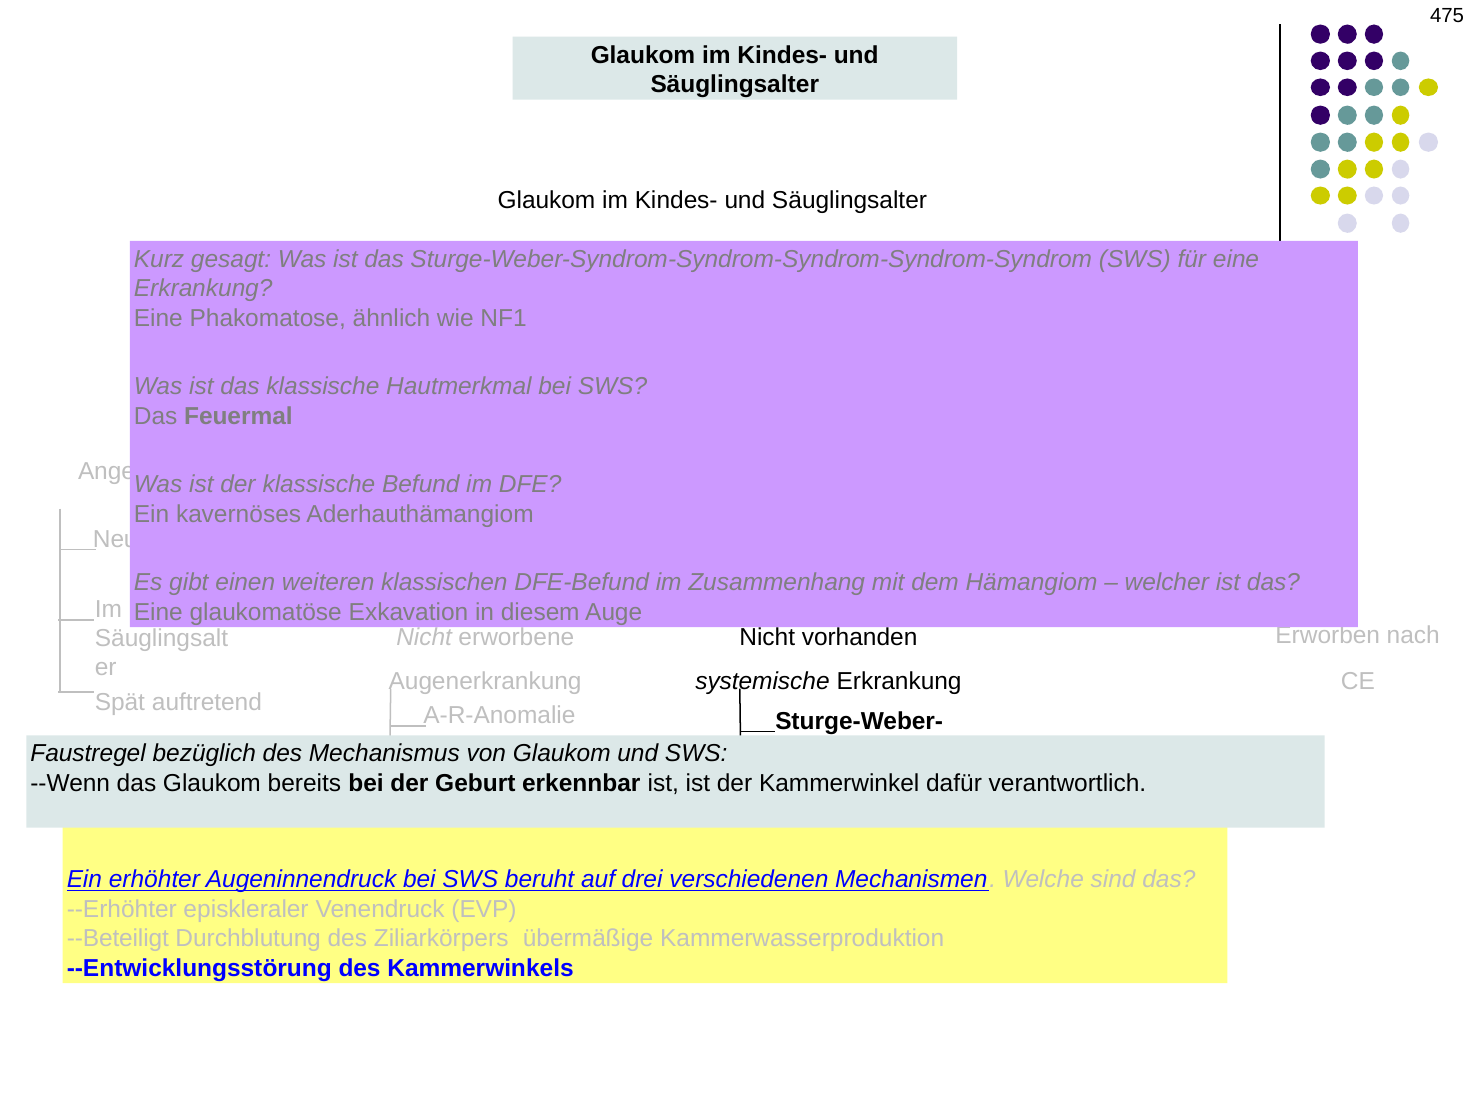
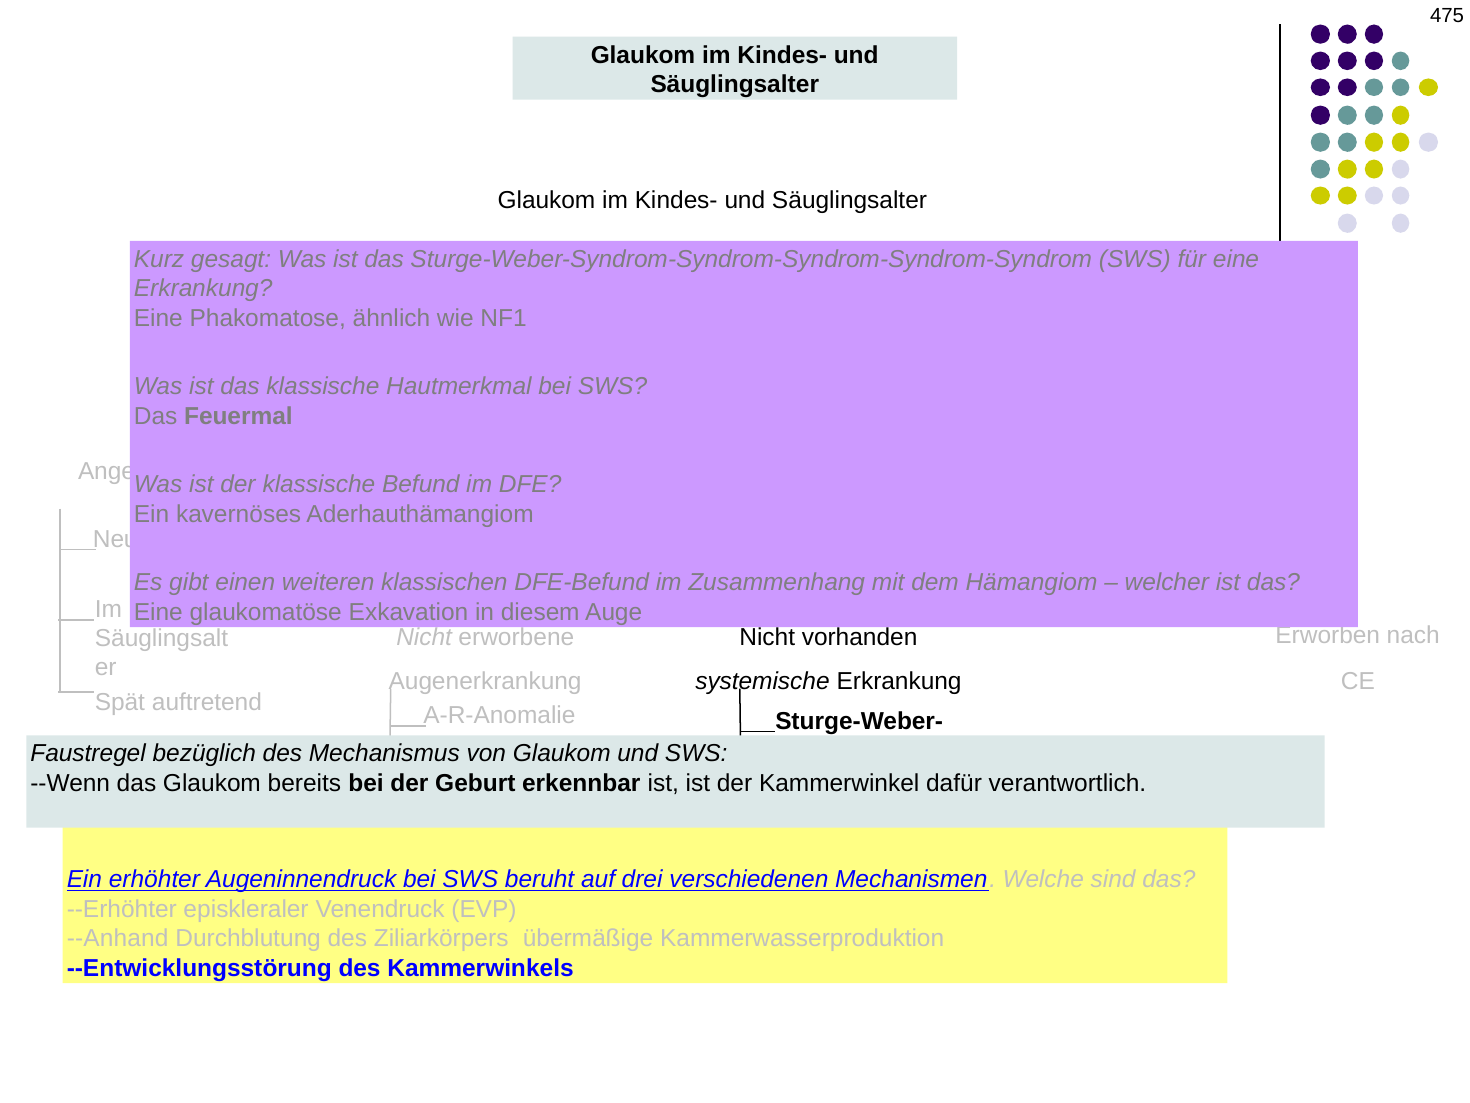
--Beteiligt: --Beteiligt -> --Anhand (118, 938)
